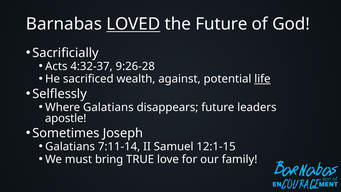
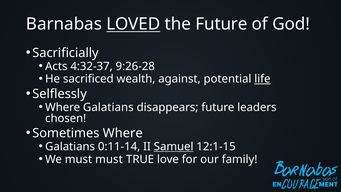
apostle: apostle -> chosen (66, 118)
Sometimes Joseph: Joseph -> Where (123, 133)
7:11-14: 7:11-14 -> 0:11-14 (119, 146)
Samuel underline: none -> present (174, 146)
must bring: bring -> must (109, 159)
